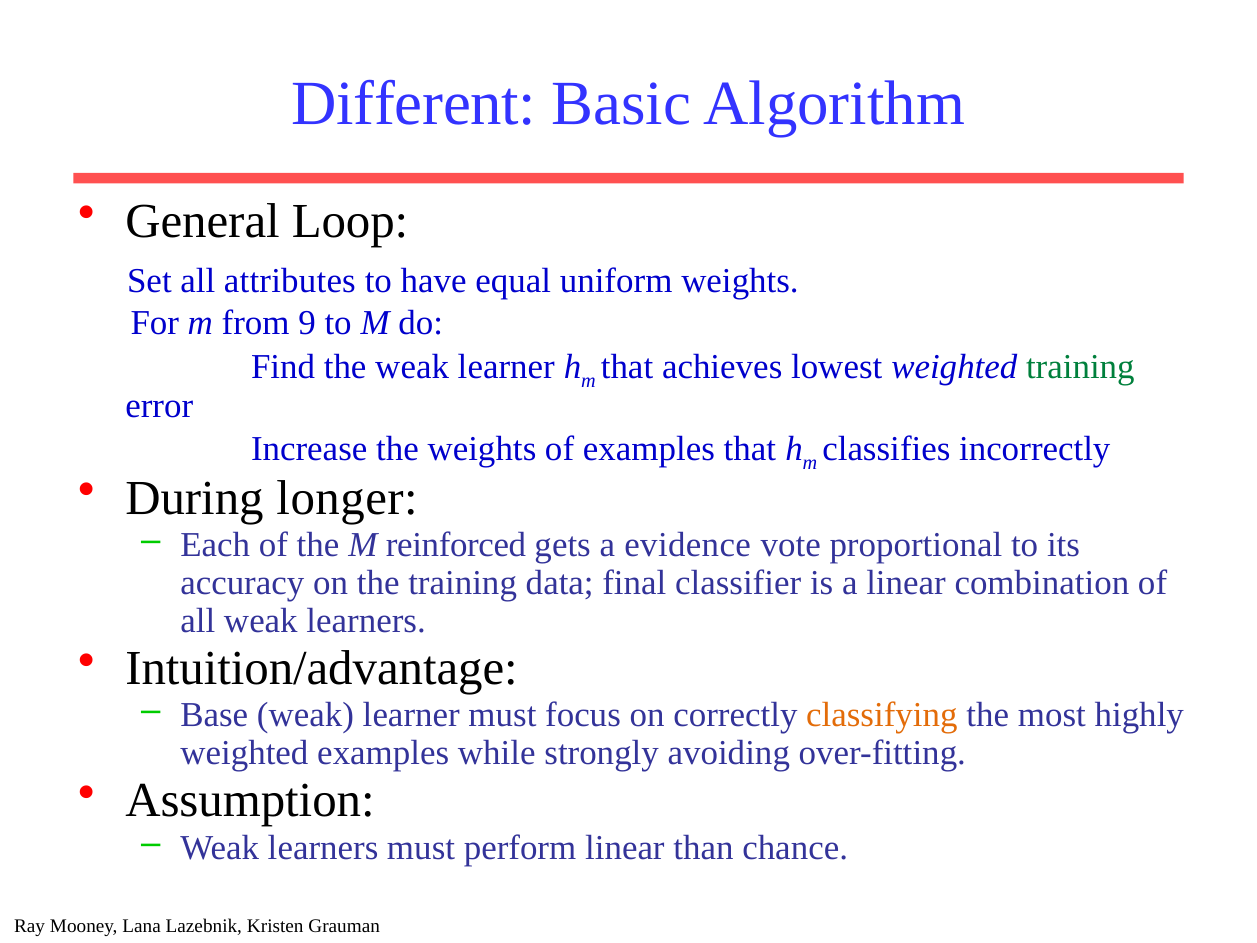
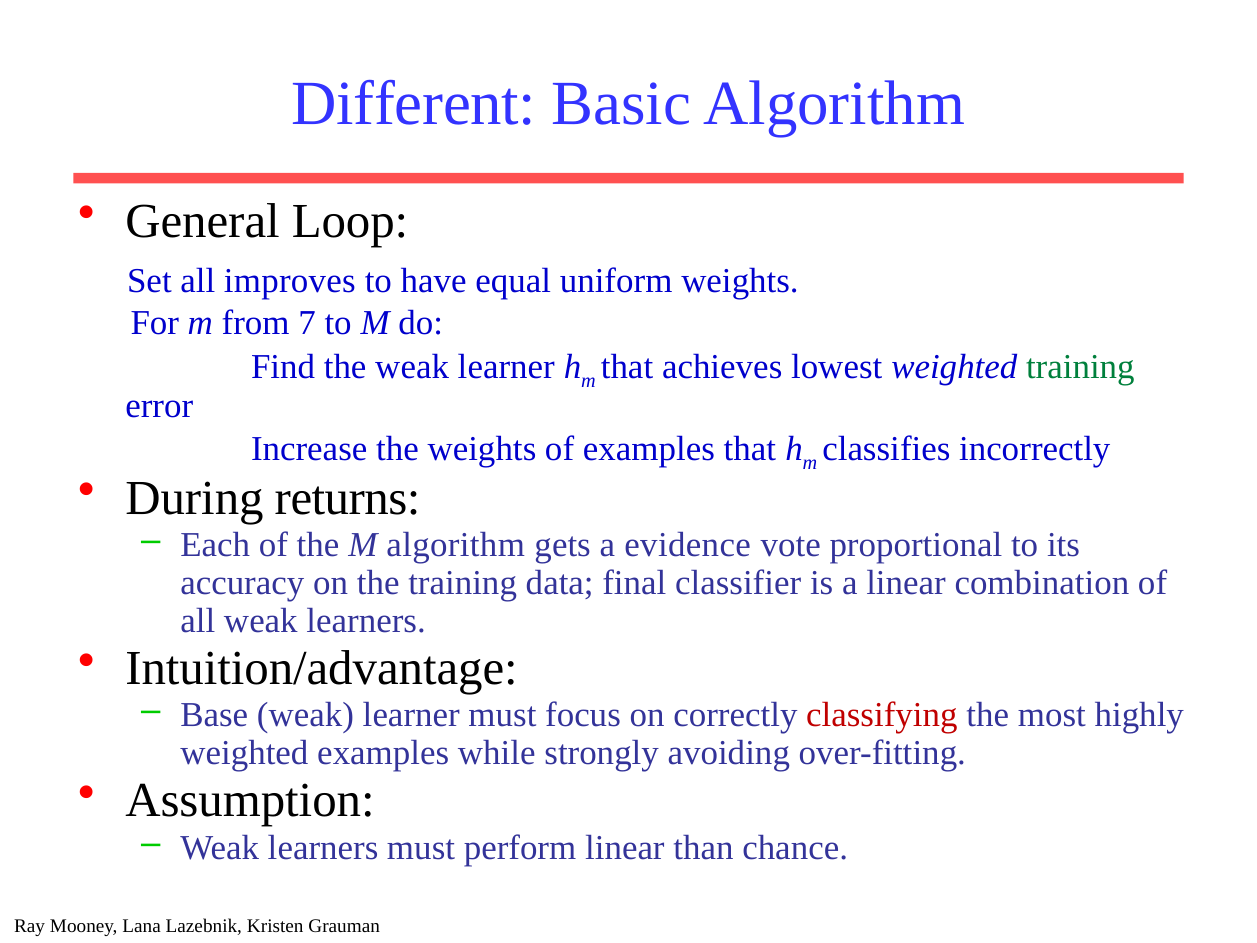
attributes: attributes -> improves (290, 281)
9: 9 -> 7 (307, 323)
longer: longer -> returns (348, 498)
M reinforced: reinforced -> algorithm (456, 545)
classifying colour: orange -> red (882, 715)
